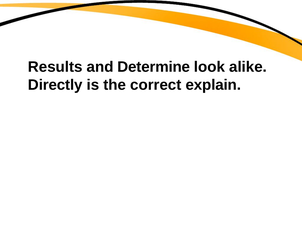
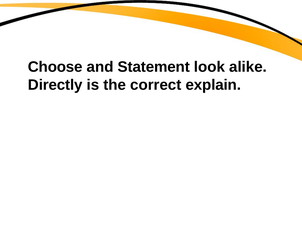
Results: Results -> Choose (55, 67)
Determine: Determine -> Statement (154, 67)
